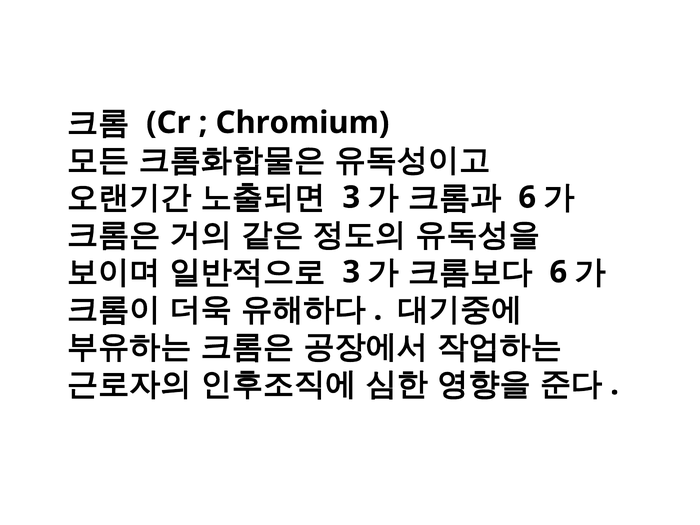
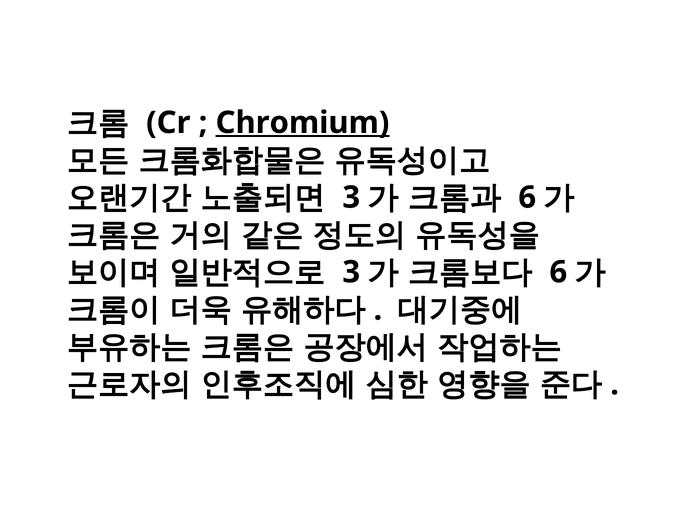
Chromium underline: none -> present (302, 123)
